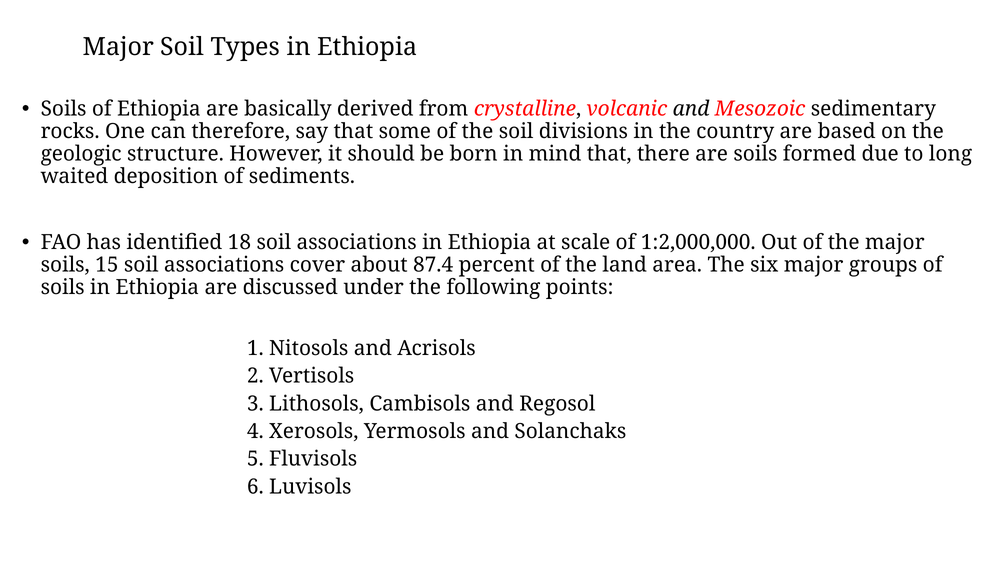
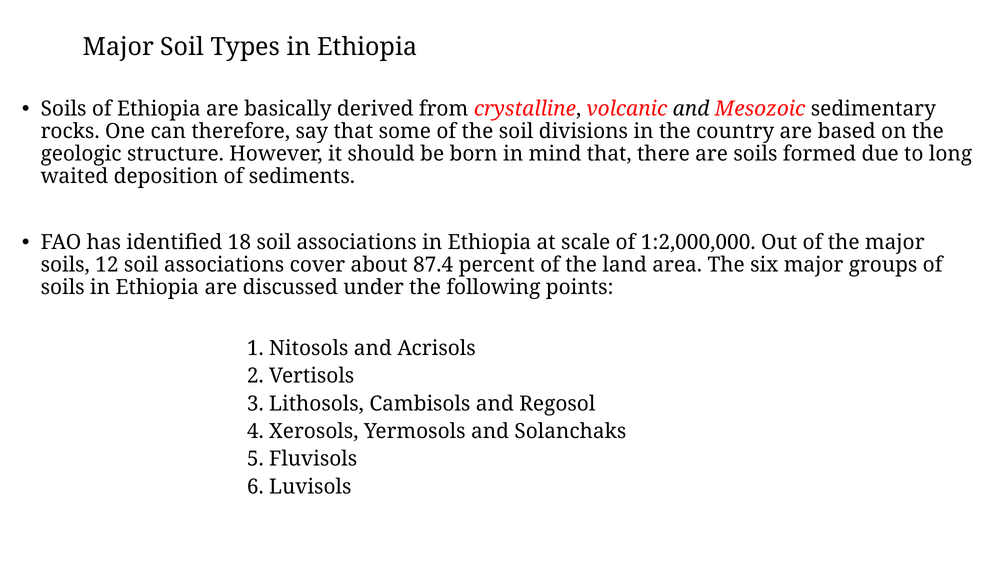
15: 15 -> 12 (107, 265)
